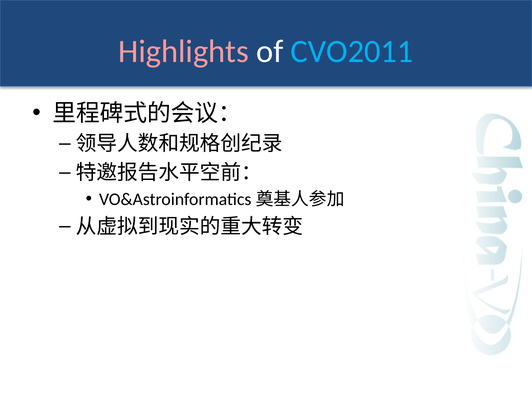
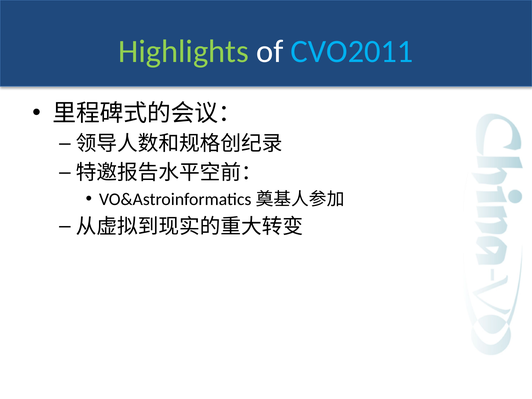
Highlights colour: pink -> light green (184, 51)
